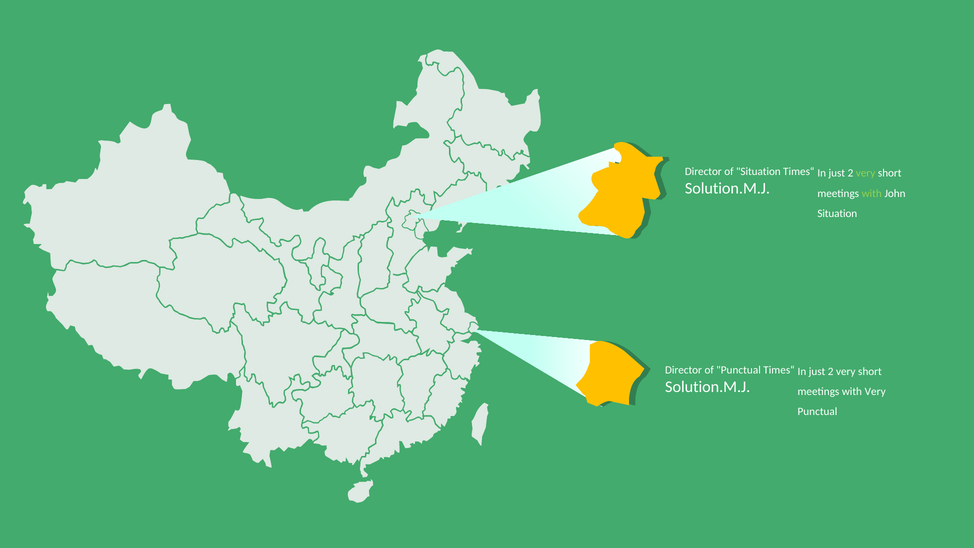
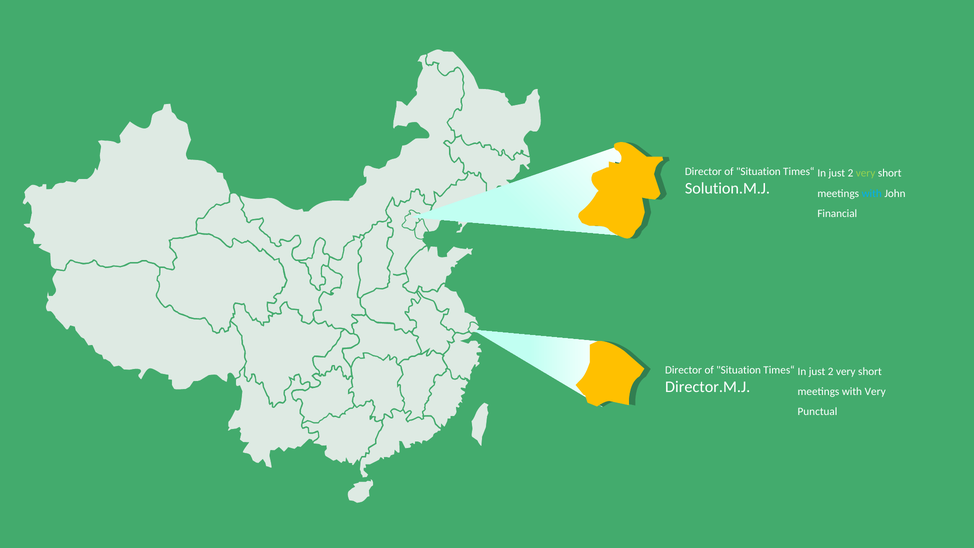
with colour: light green -> light blue (872, 193)
Situation: Situation -> Financial (837, 213)
Punctual: Punctual -> Situation (739, 370)
Solution.M.J: Solution.M.J -> Director.M.J (708, 387)
